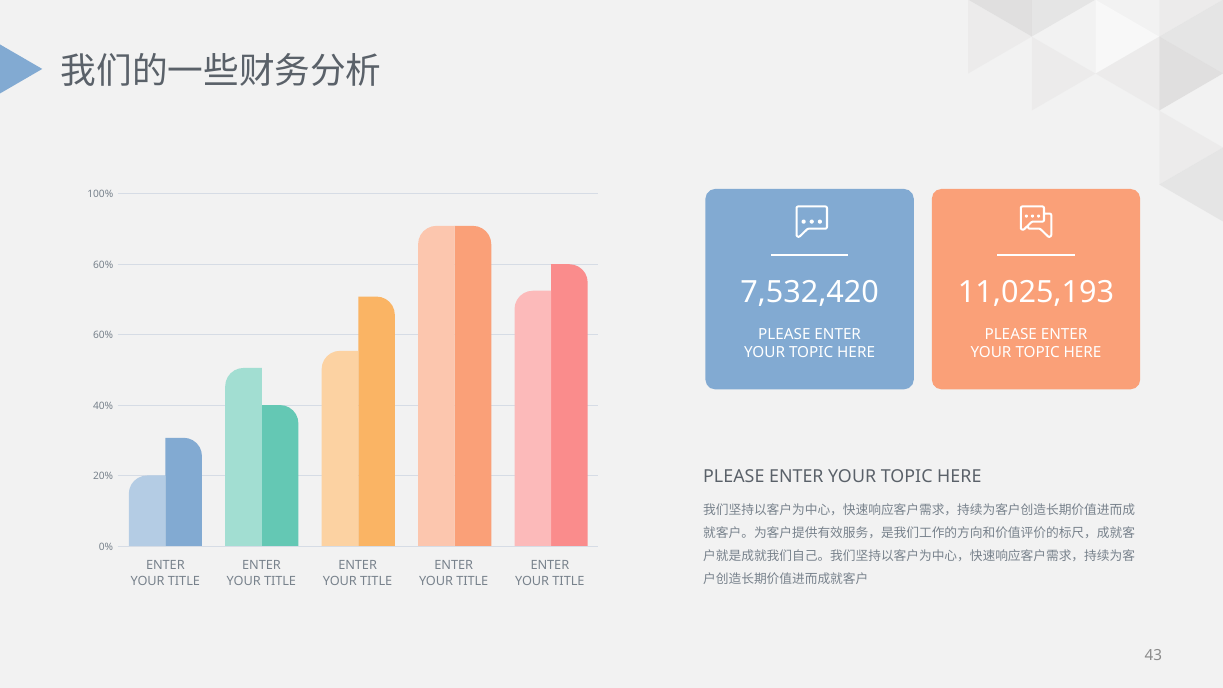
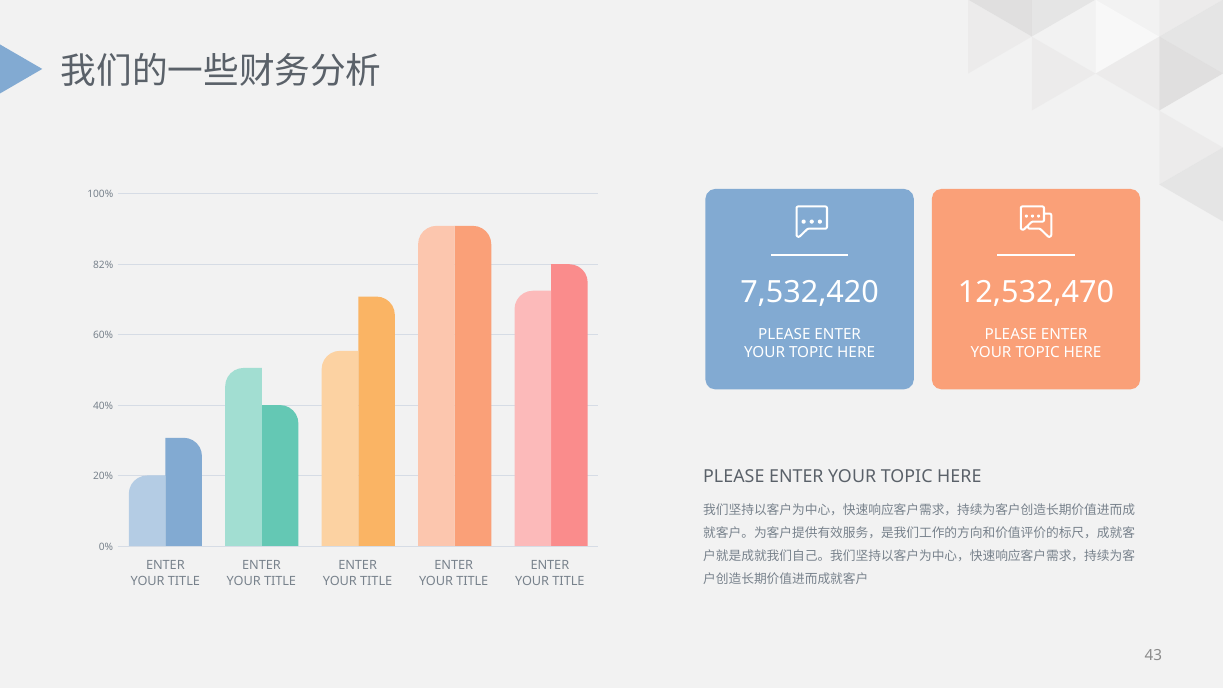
60%: 60% -> 82% (103, 265)
11,025,193: 11,025,193 -> 12,532,470 (1036, 292)
